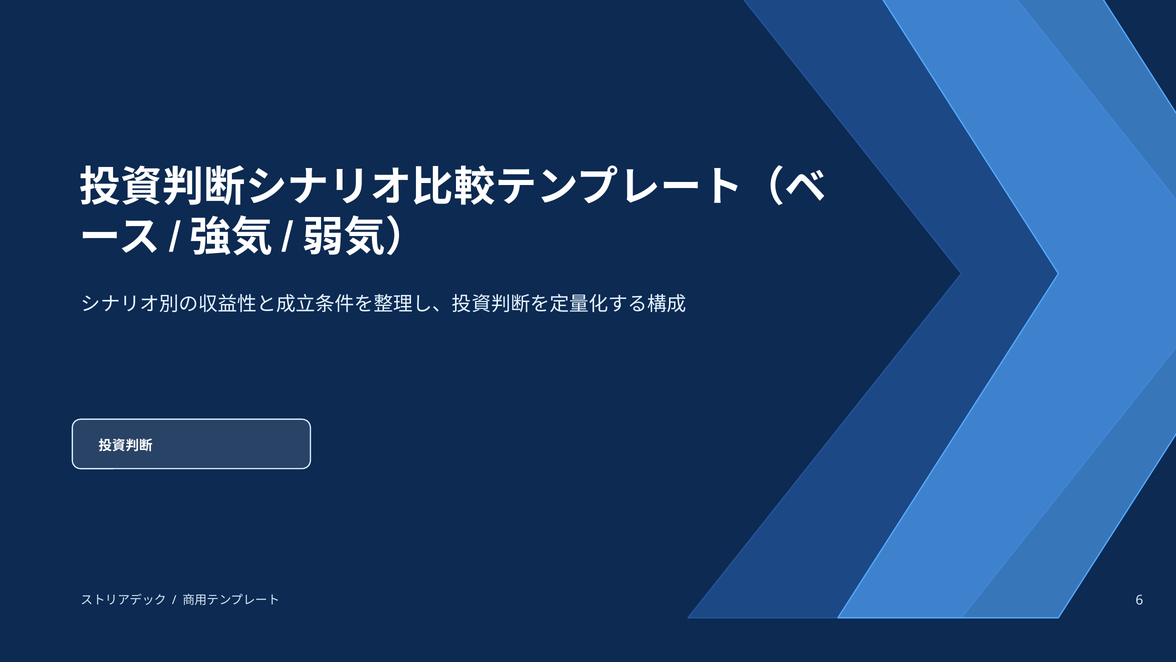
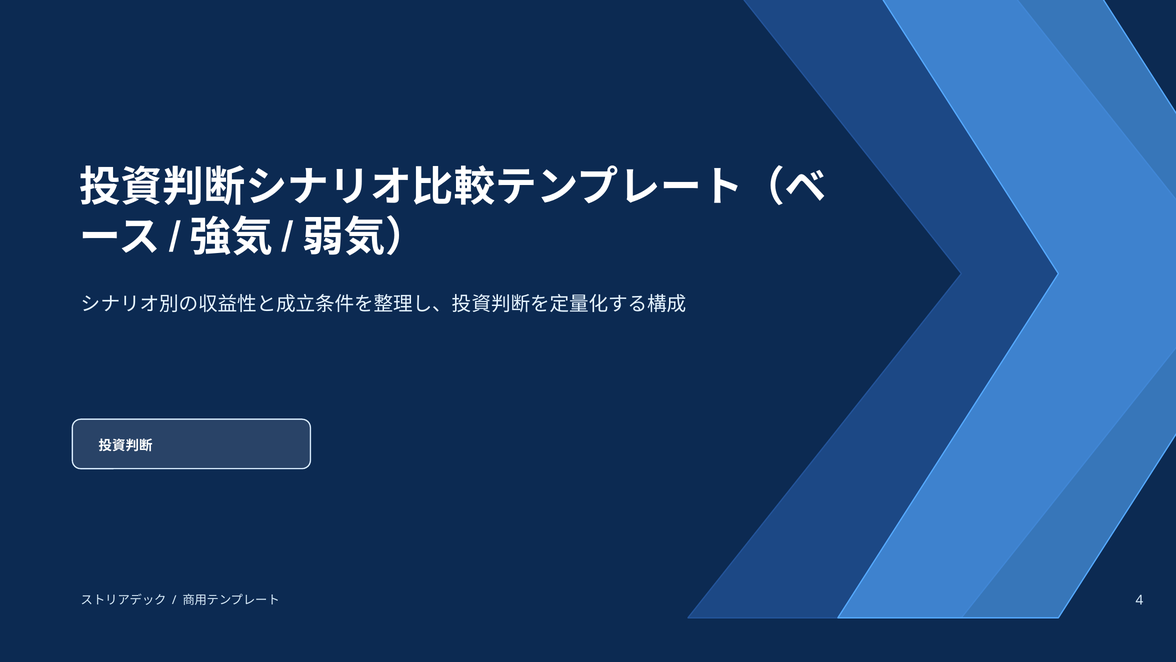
6: 6 -> 4 (1139, 600)
